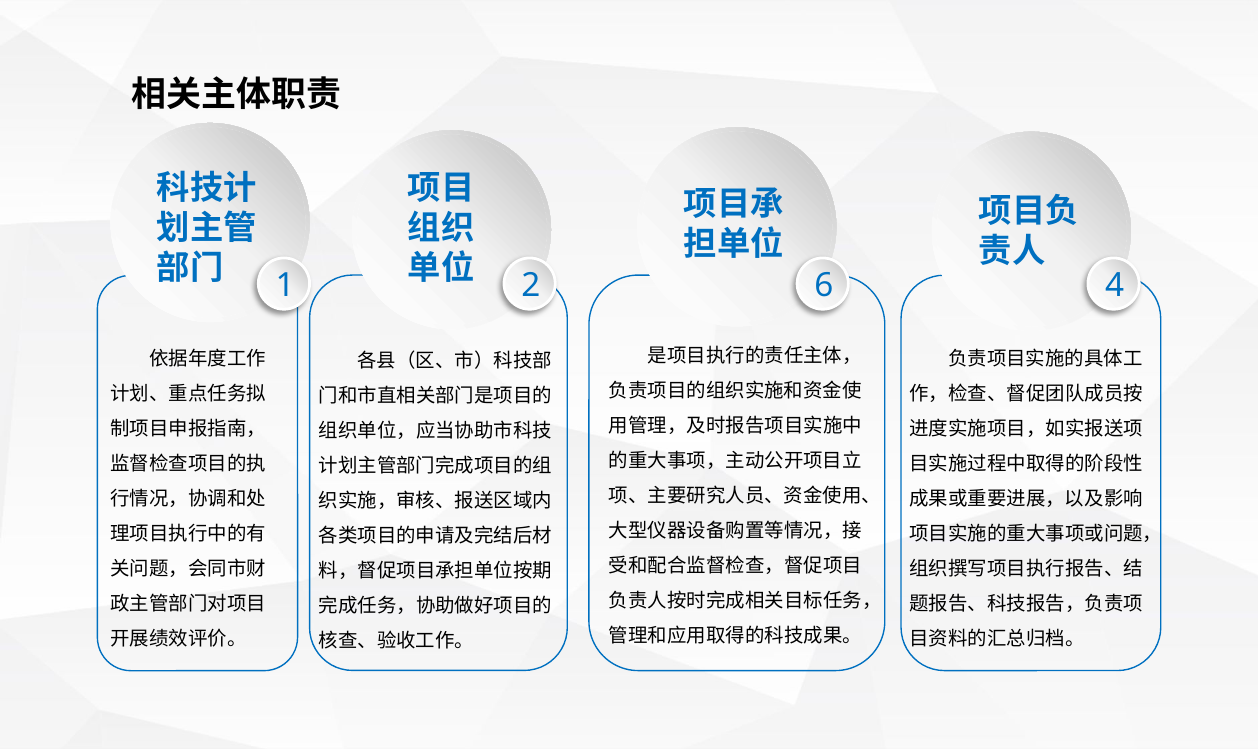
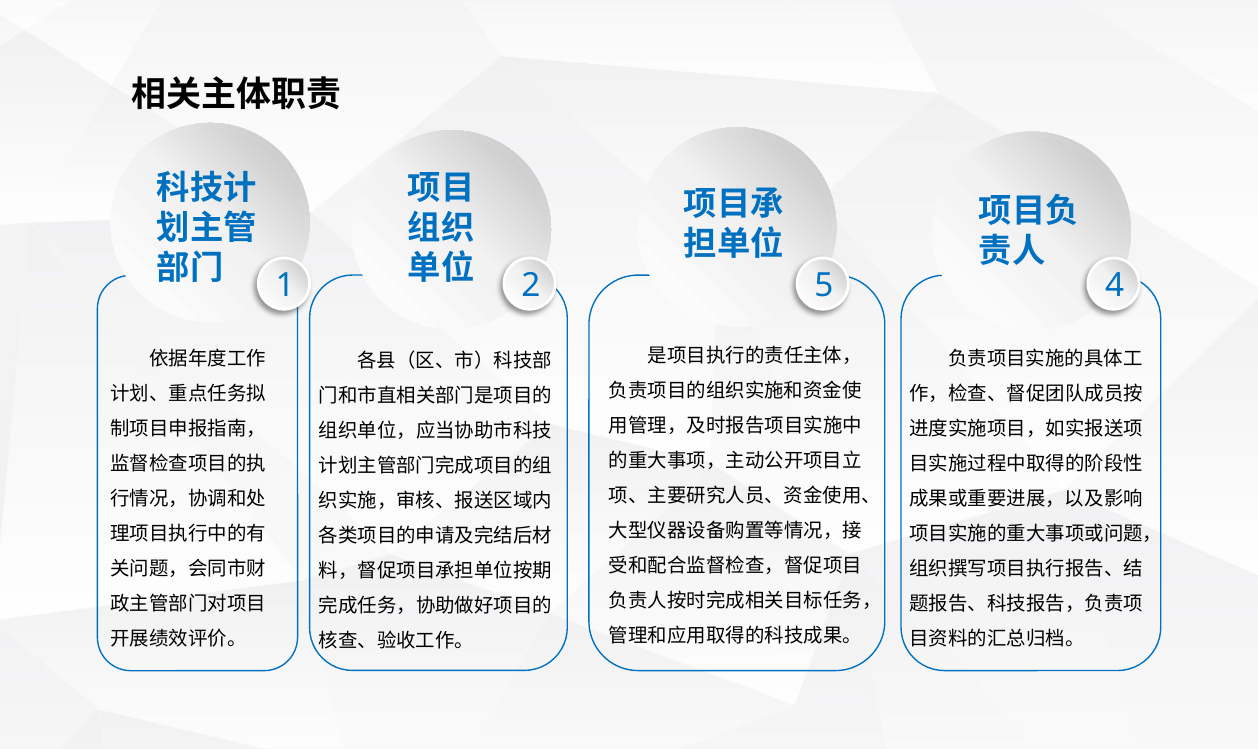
6: 6 -> 5 (824, 286)
